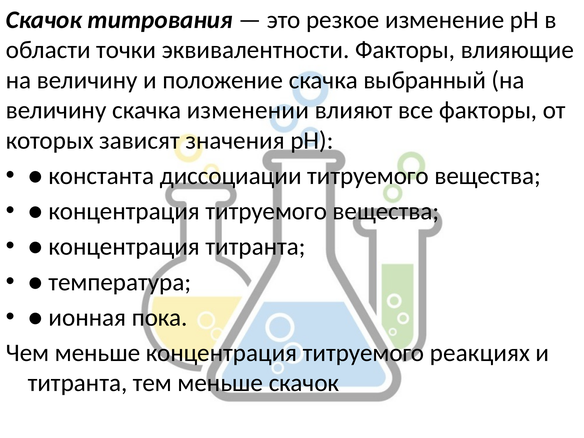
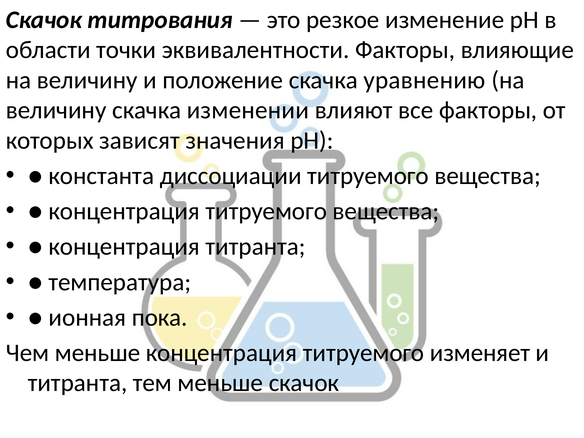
выбранный: выбранный -> уравнению (424, 80)
реакциях: реакциях -> изменяет (480, 353)
